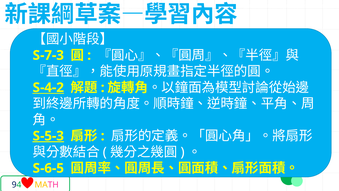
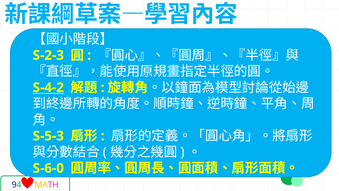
S-7-3: S-7-3 -> S-2-3 (48, 55)
S-5-3 underline: present -> none (48, 136)
S-6-5: S-6-5 -> S-6-0 (48, 168)
